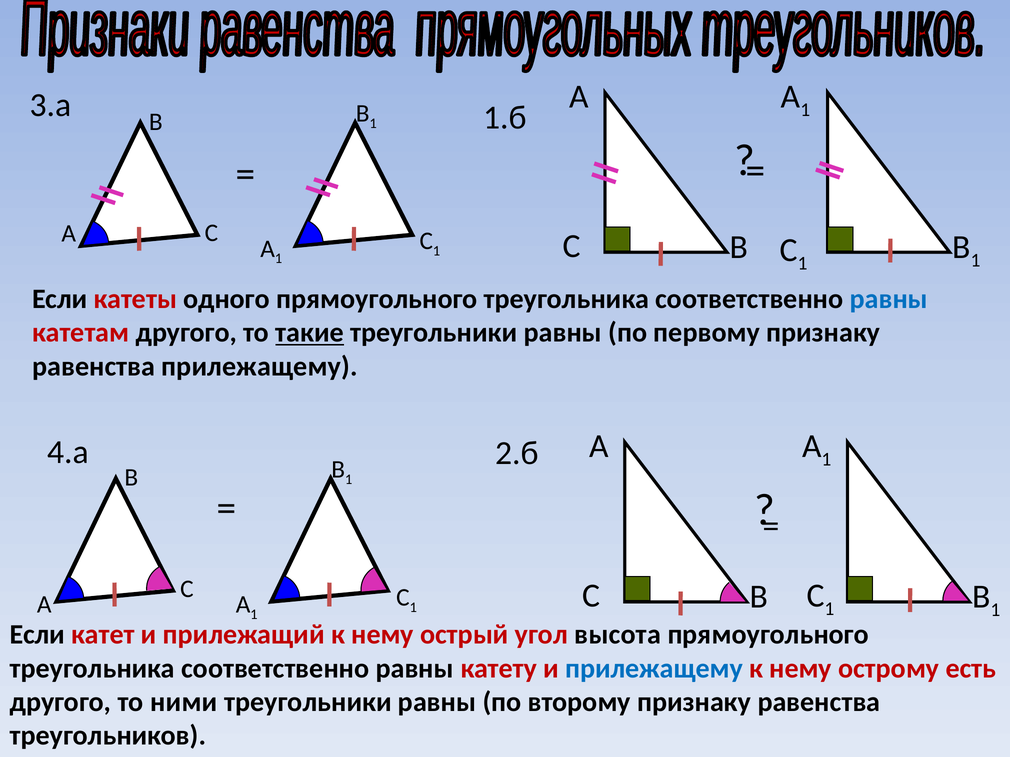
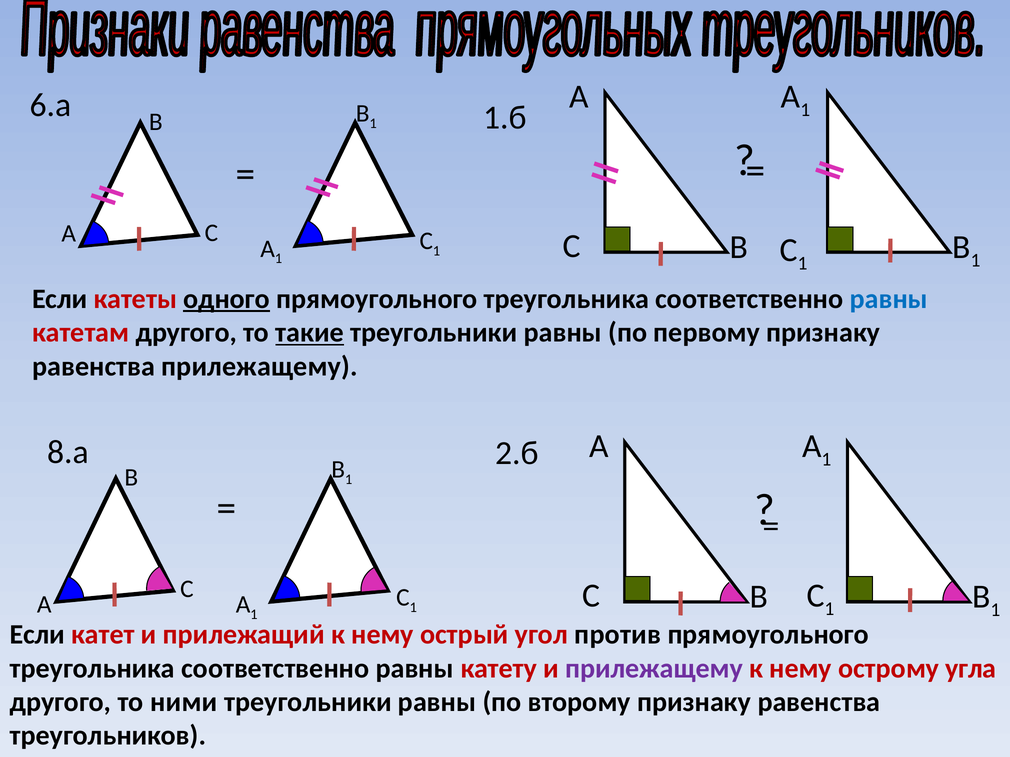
3.а: 3.а -> 6.а (50, 105)
одного underline: none -> present (227, 299)
4.а: 4.а -> 8.а (68, 452)
высота: высота -> против (618, 635)
прилежащему colour: blue -> purple (654, 669)
есть: есть -> угла (971, 669)
